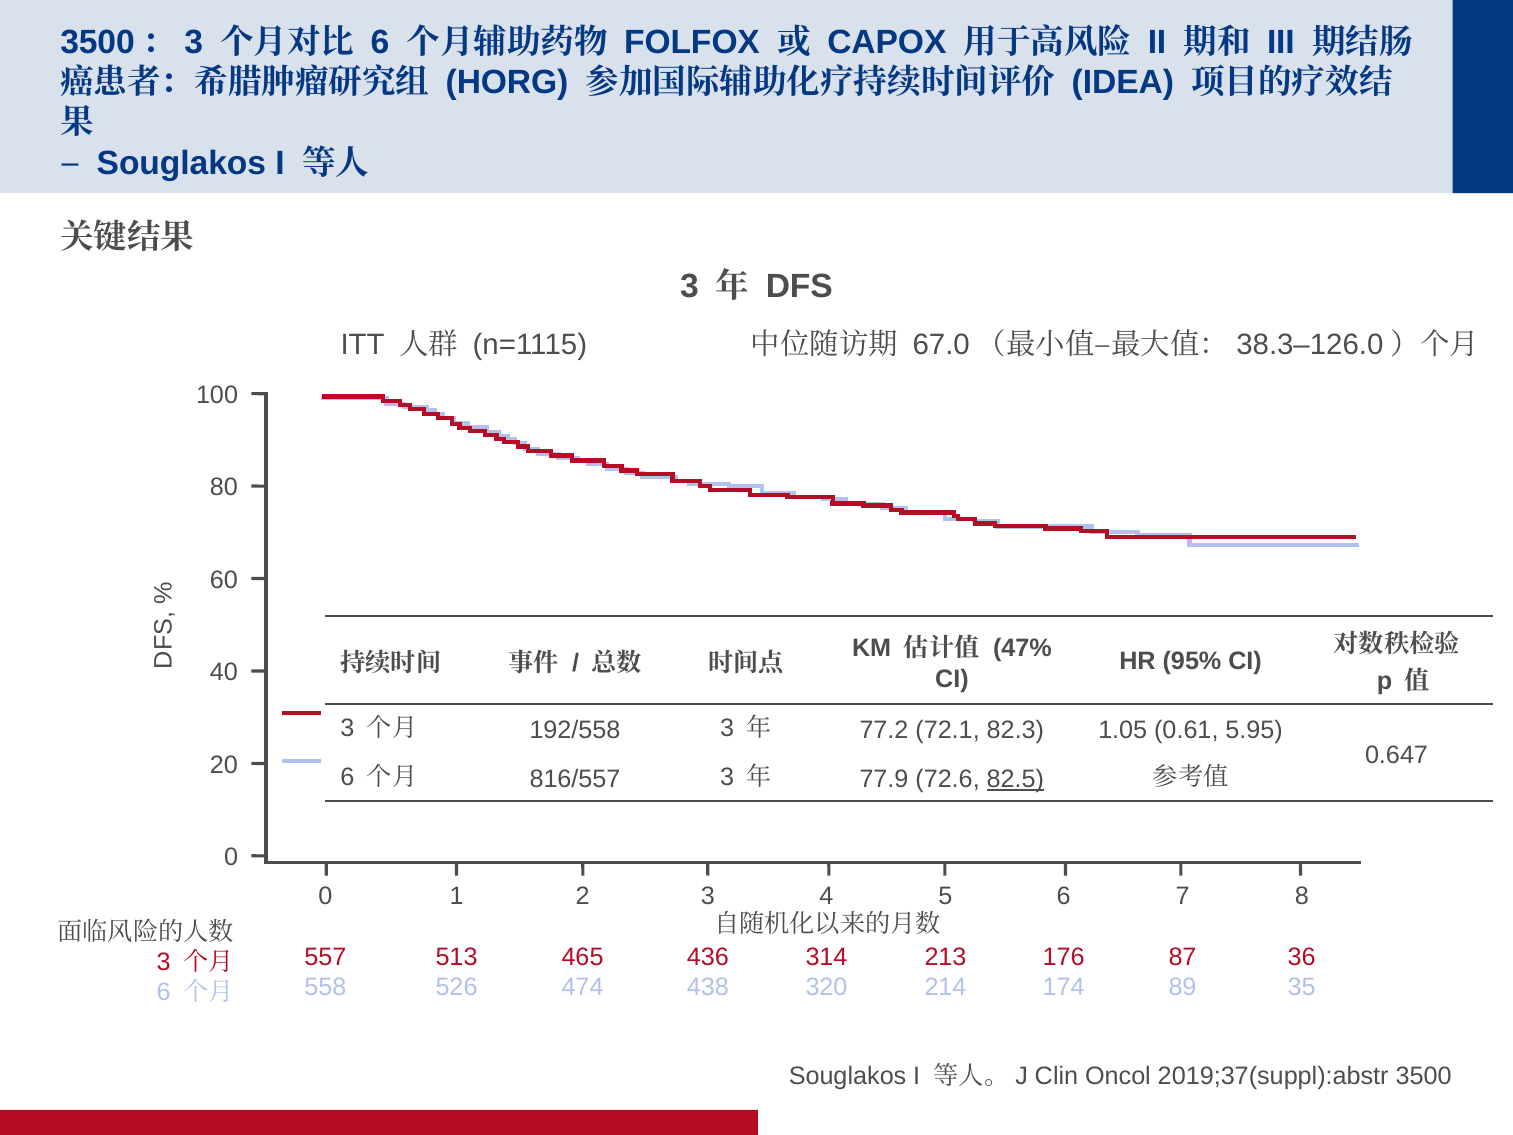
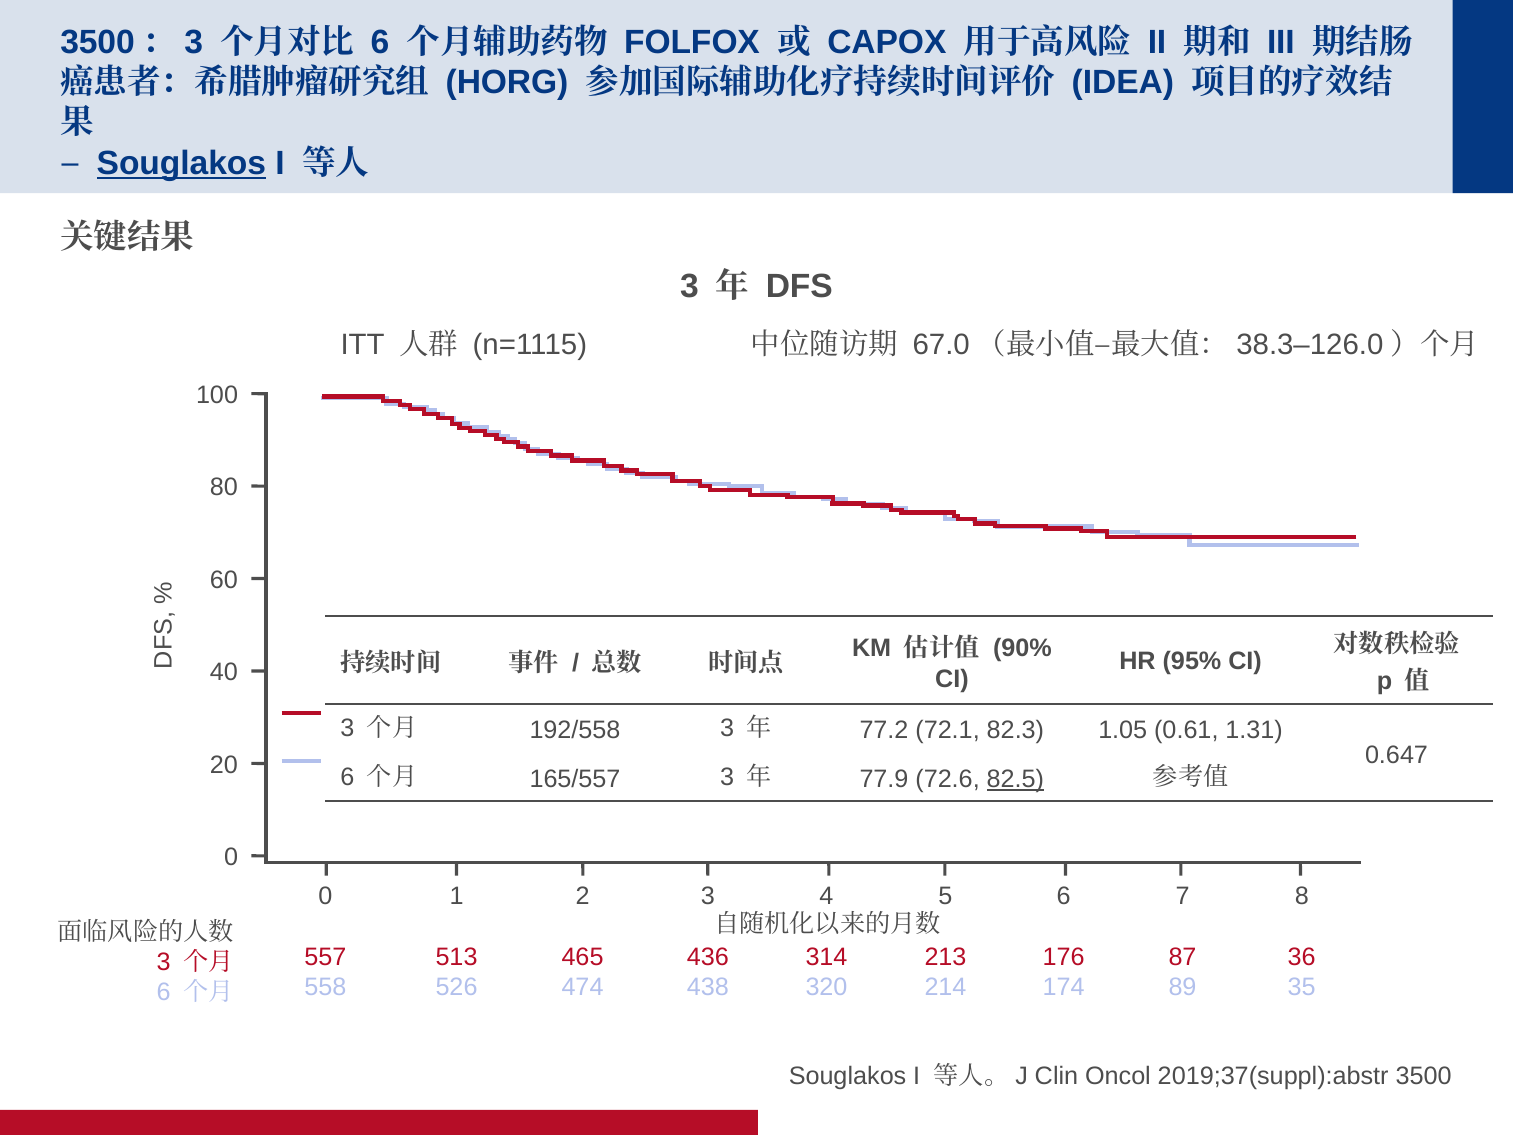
Souglakos underline: none -> present (181, 163)
47%: 47% -> 90% (1022, 648)
5.95: 5.95 -> 1.31 (1254, 730)
816/557: 816/557 -> 165/557 (575, 779)
